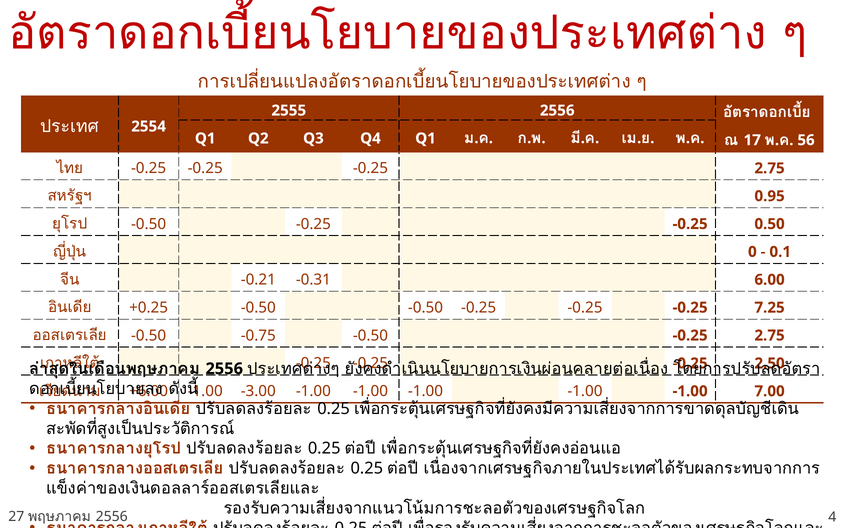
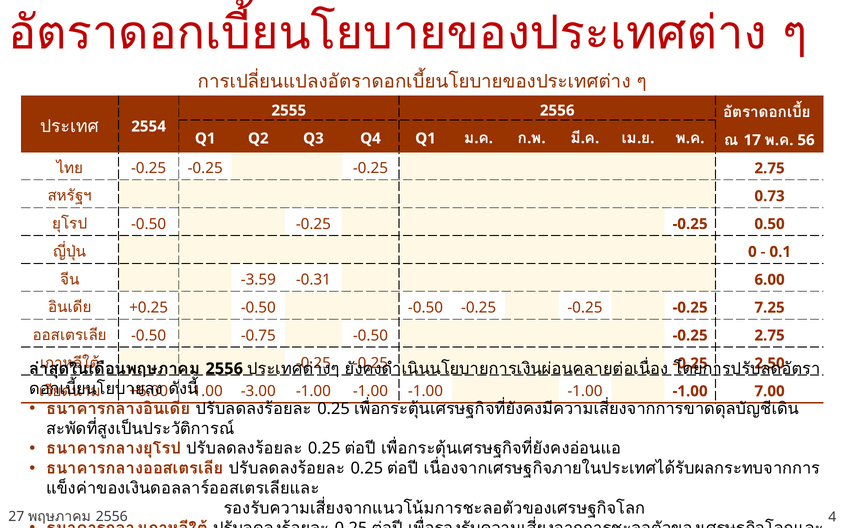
0.95: 0.95 -> 0.73 (770, 196)
-0.21: -0.21 -> -3.59 (258, 280)
